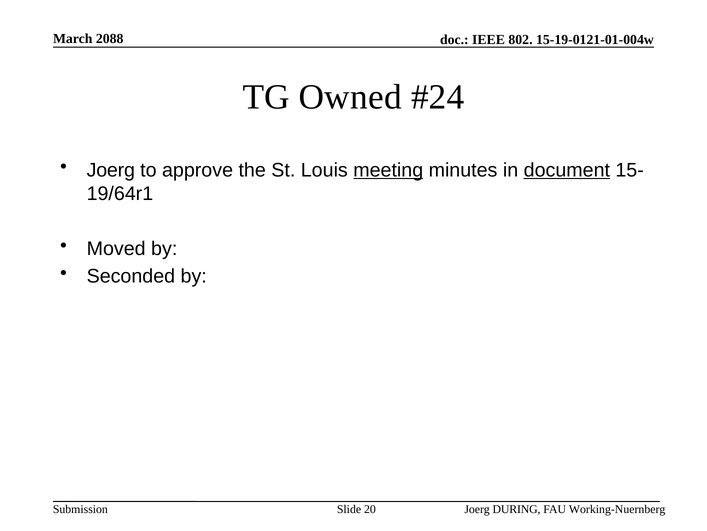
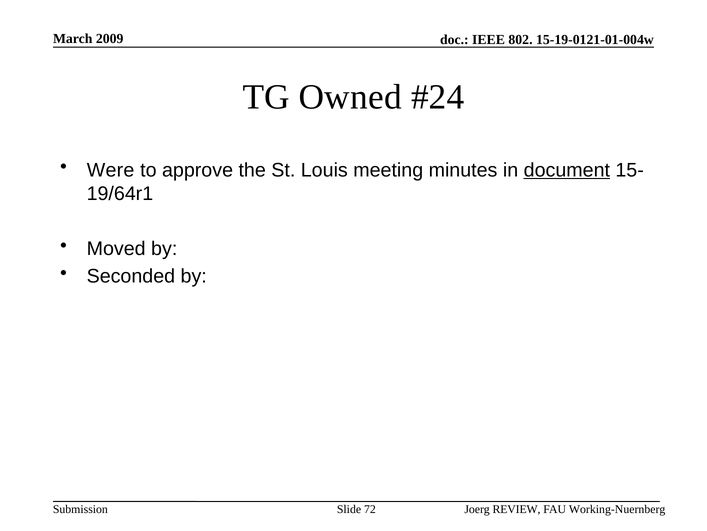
2088: 2088 -> 2009 (110, 39)
Joerg: Joerg -> Were (111, 170)
meeting underline: present -> none (388, 170)
20: 20 -> 72 (370, 509)
DURING: DURING -> REVIEW (517, 509)
